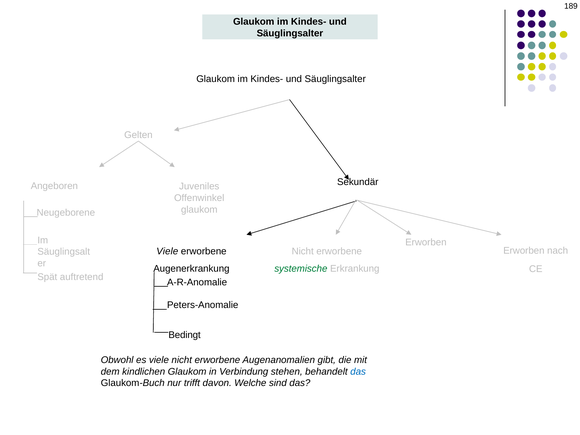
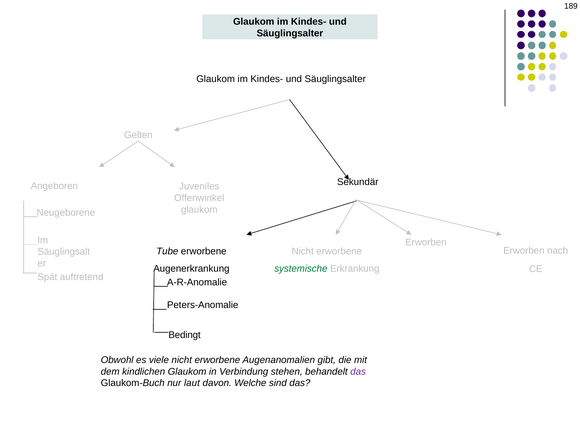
Viele: Viele -> Tube (167, 251)
das colour: blue -> purple (358, 371)
trifft: trifft -> laut (192, 383)
